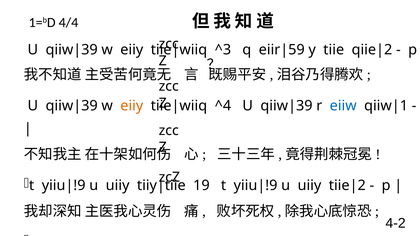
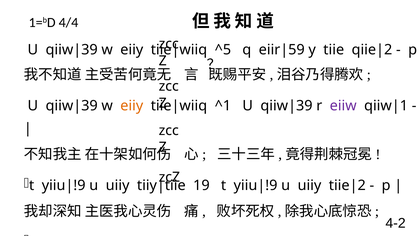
^3: ^3 -> ^5 (223, 50)
^4: ^4 -> ^1 (223, 106)
eiiw colour: blue -> purple (343, 106)
